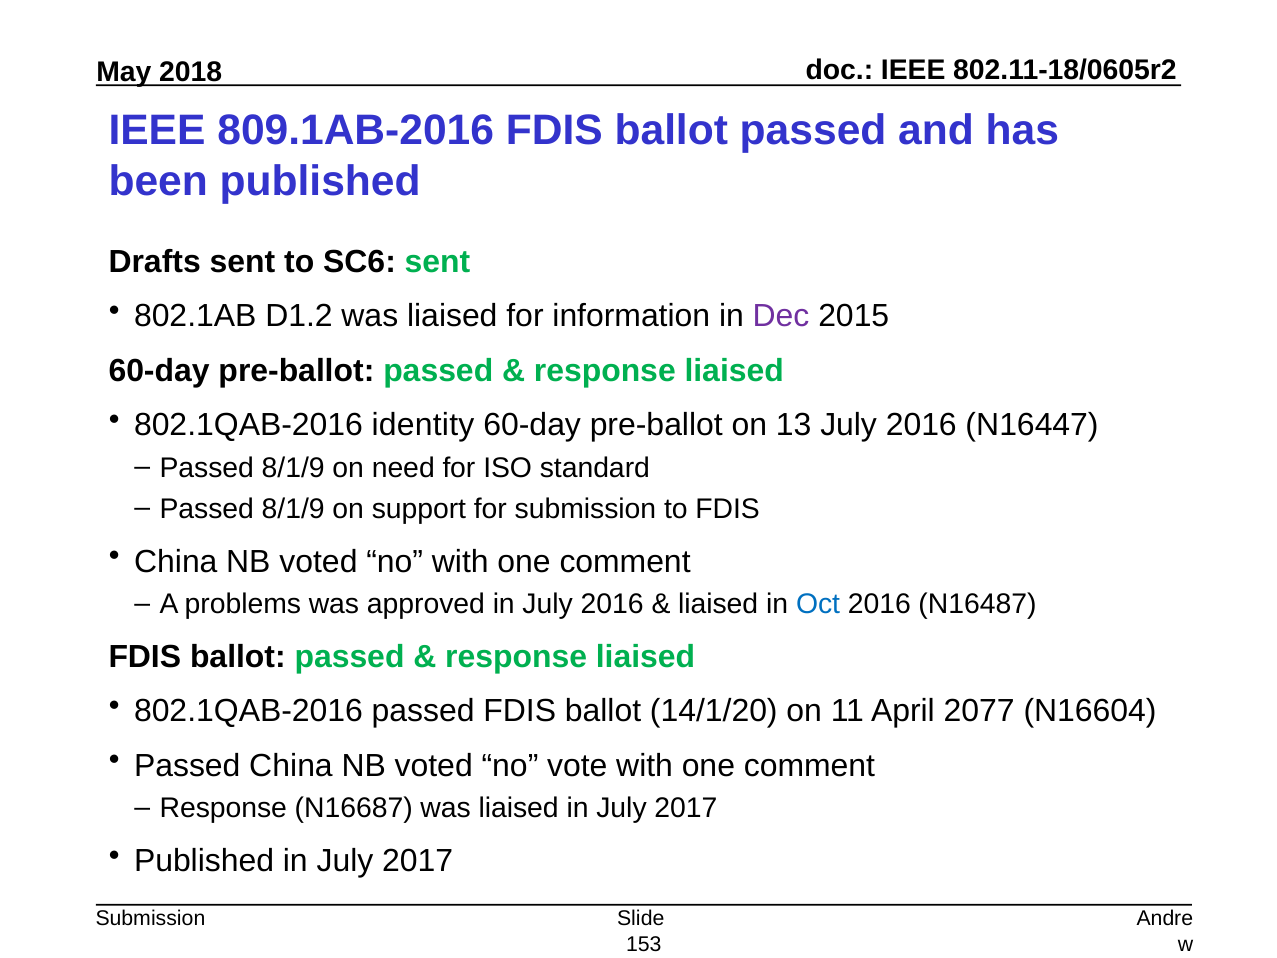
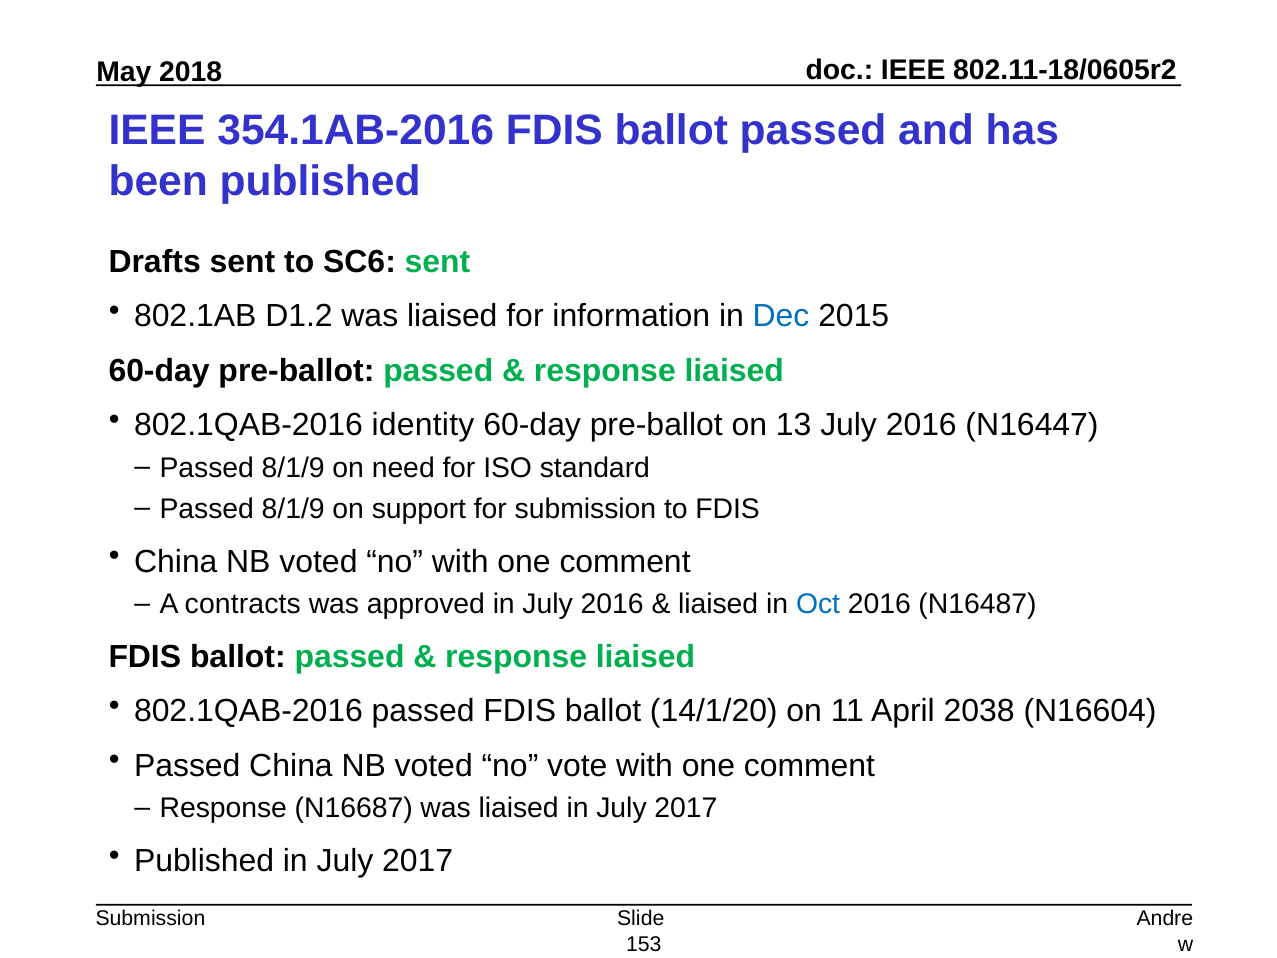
809.1AB-2016: 809.1AB-2016 -> 354.1AB-2016 (356, 131)
Dec colour: purple -> blue (781, 316)
problems: problems -> contracts (243, 604)
2077: 2077 -> 2038 (979, 711)
